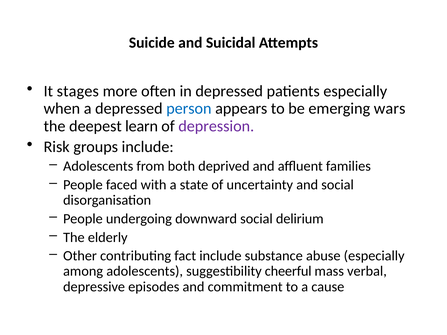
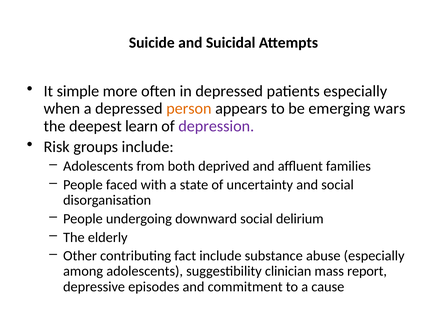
stages: stages -> simple (78, 91)
person colour: blue -> orange (189, 109)
cheerful: cheerful -> clinician (288, 271)
verbal: verbal -> report (367, 271)
